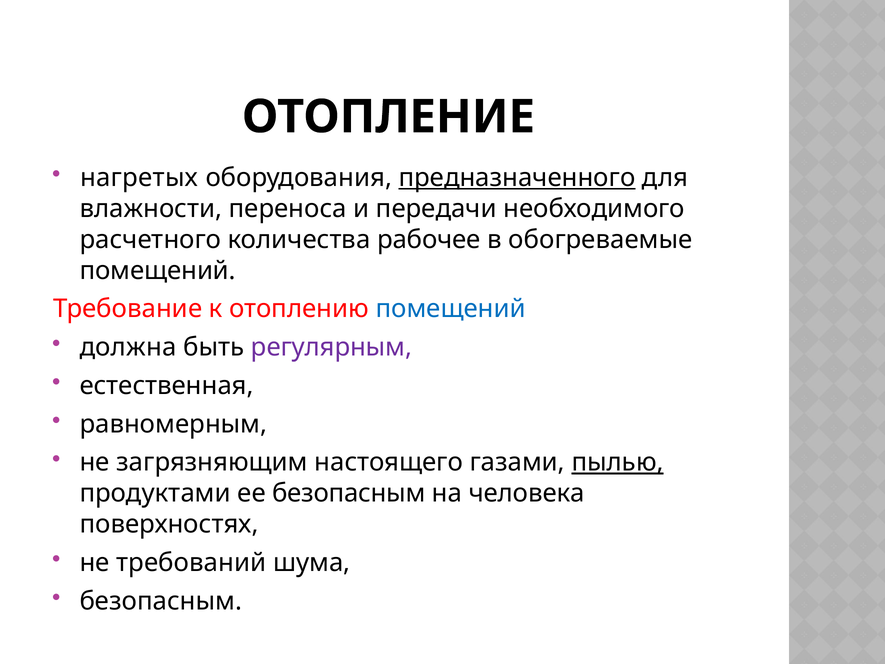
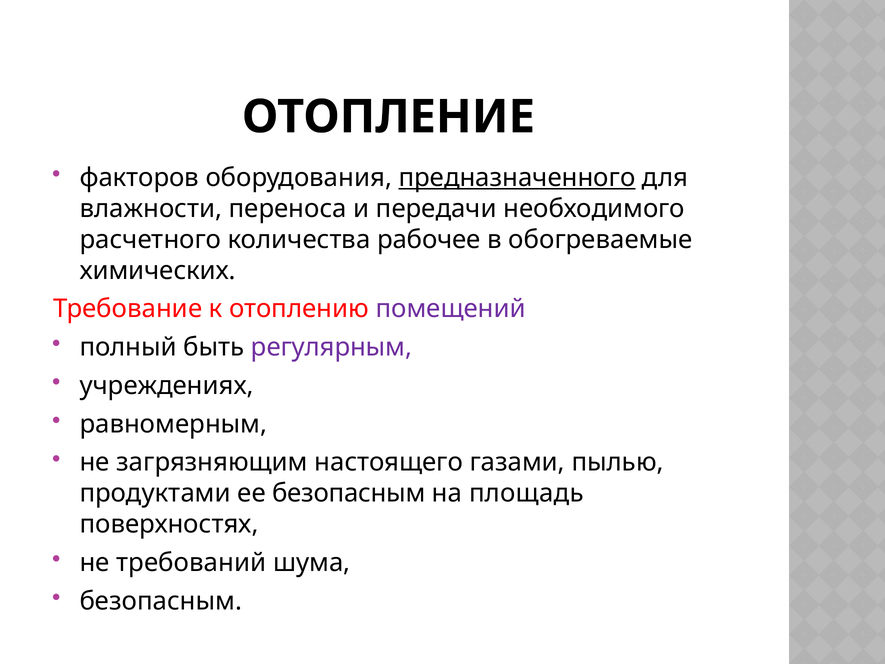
нагретых: нагретых -> факторов (139, 178)
помещений: помещений -> химических (158, 270)
помещений colour: blue -> purple (451, 309)
должна: должна -> полный (128, 347)
естественная: естественная -> учреждениях (167, 386)
пылью underline: present -> none (618, 462)
человека: человека -> площадь (526, 493)
